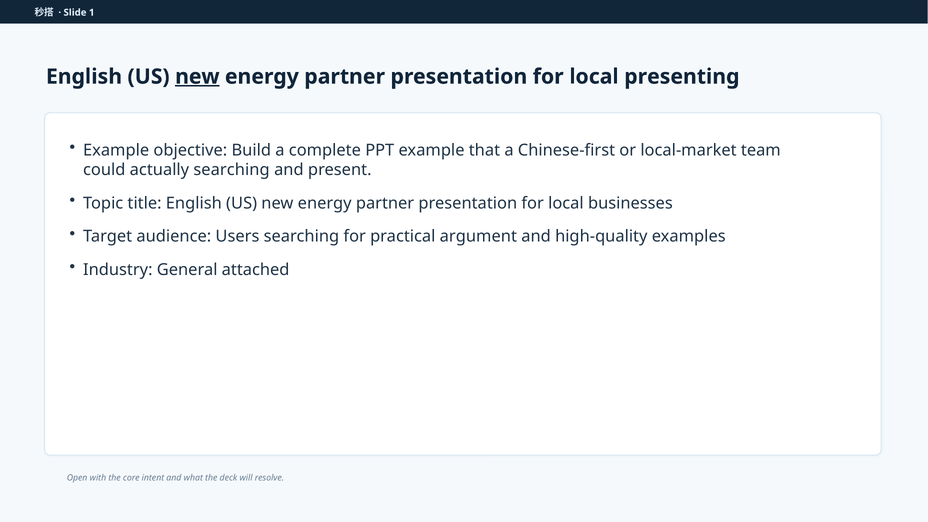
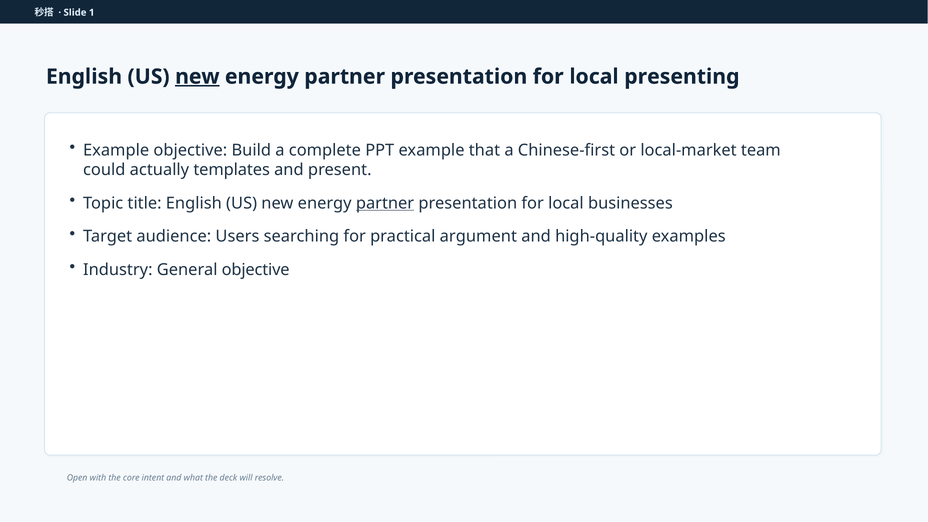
actually searching: searching -> templates (232, 170)
partner underline: none -> present (385, 203)
General attached: attached -> objective (256, 270)
